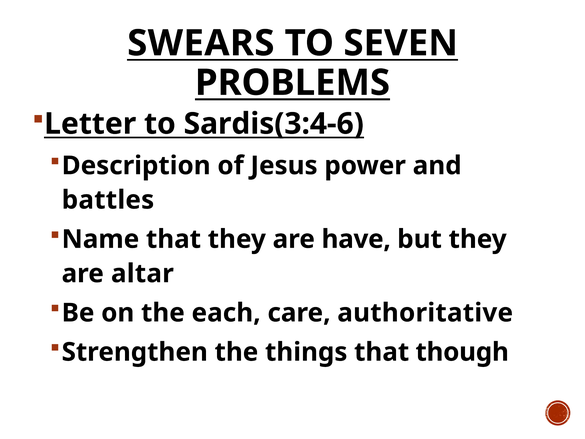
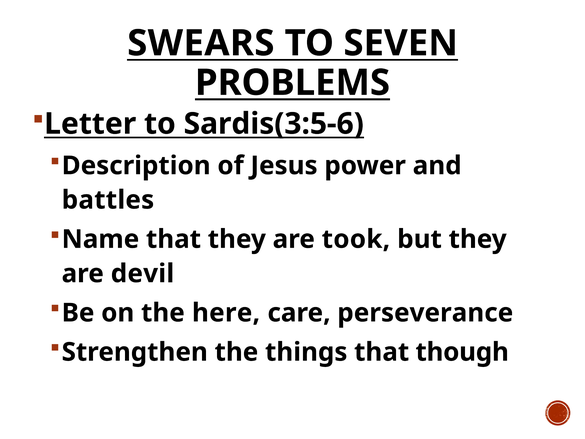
Sardis(3:4-6: Sardis(3:4-6 -> Sardis(3:5-6 (274, 124)
have: have -> took (356, 239)
altar: altar -> devil (142, 273)
each: each -> here (226, 313)
authoritative: authoritative -> perseverance (425, 313)
